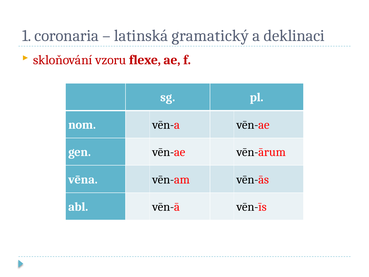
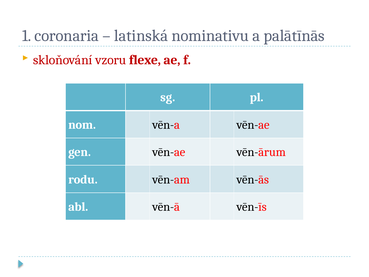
gramatický: gramatický -> nominativu (210, 36)
deklinaci: deklinaci -> palātīnās (294, 36)
vēna: vēna -> rodu (83, 179)
